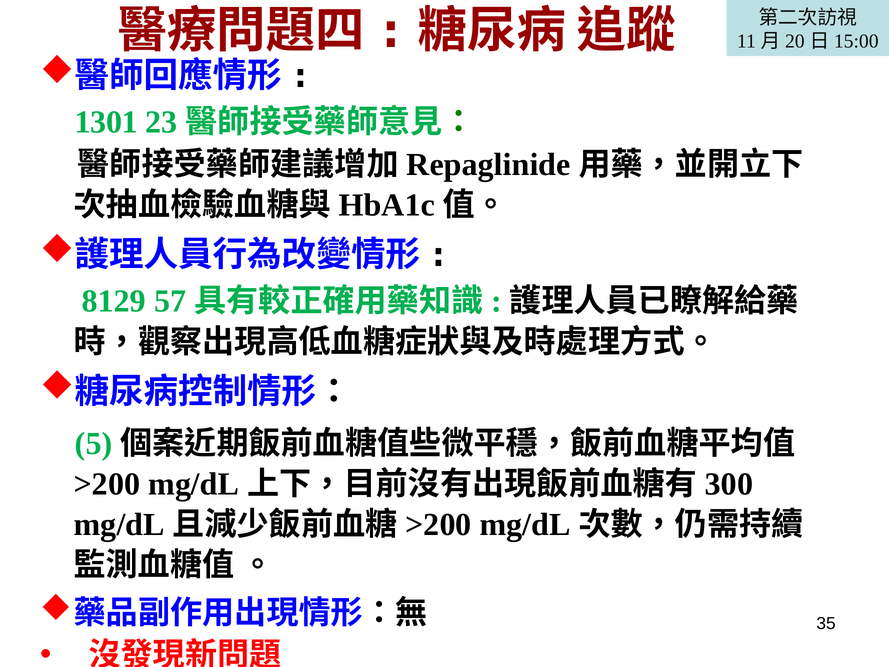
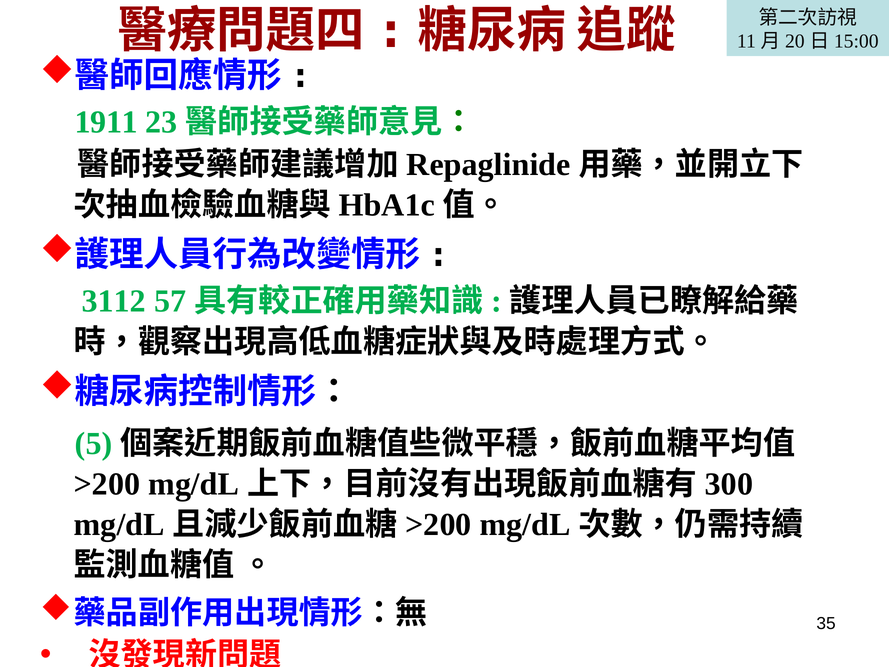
1301: 1301 -> 1911 (106, 122)
8129: 8129 -> 3112 (114, 301)
